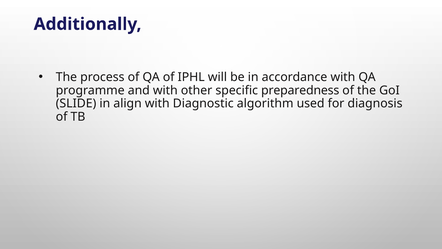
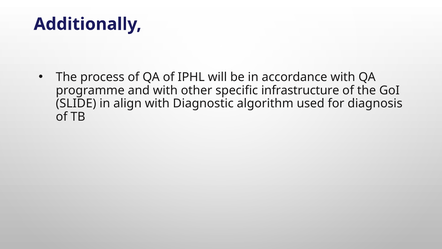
preparedness: preparedness -> infrastructure (300, 90)
